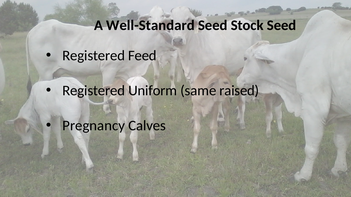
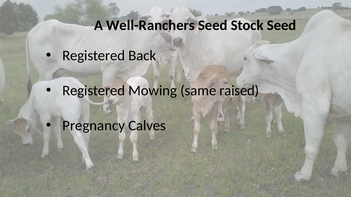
Well-Standard: Well-Standard -> Well-Ranchers (150, 25)
Feed: Feed -> Back (142, 56)
Uniform: Uniform -> Mowing (153, 91)
